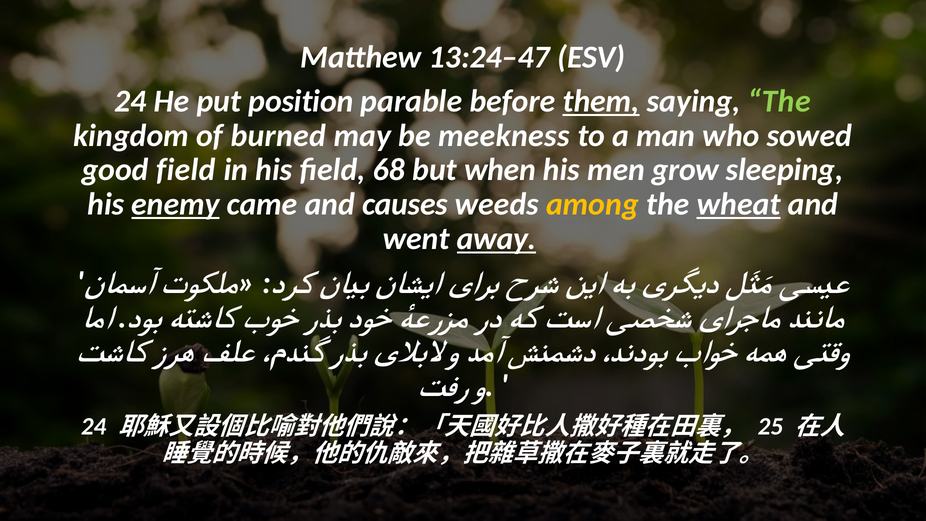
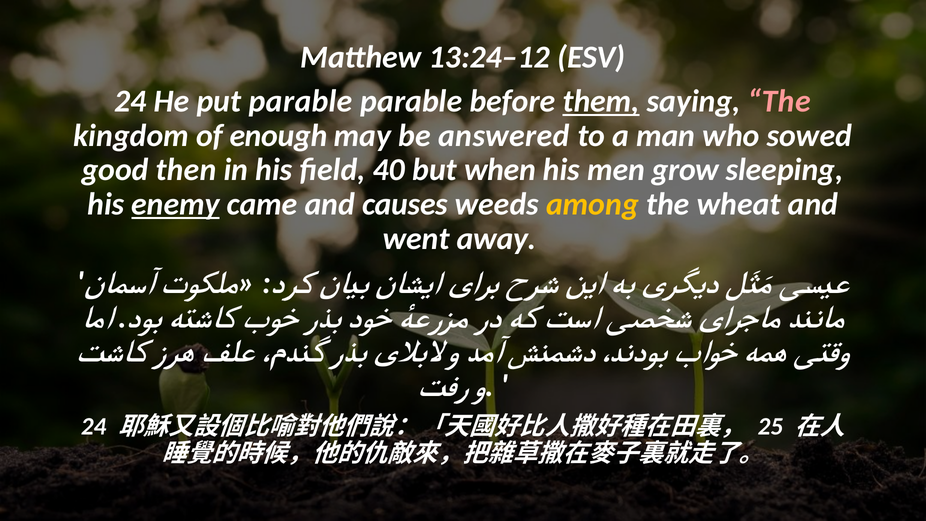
13:24–47: 13:24–47 -> 13:24–12 (489, 57)
put position: position -> parable (301, 101)
The colour: light green -> pink (779, 101)
burned: burned -> enough (279, 136)
meekness: meekness -> answered (504, 136)
good field: field -> then (186, 170)
68: 68 -> 40 (389, 170)
wheat underline: present -> none (739, 204)
away underline: present -> none (497, 239)
